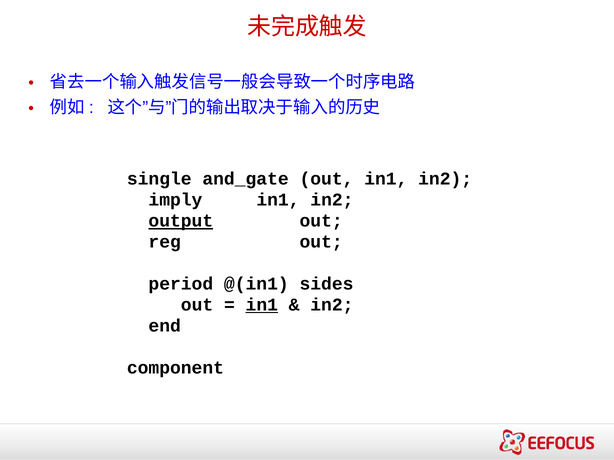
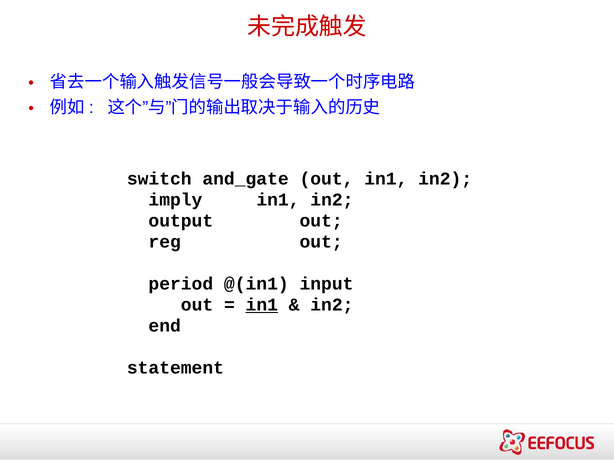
single: single -> switch (159, 179)
output underline: present -> none (181, 221)
sides: sides -> input (326, 284)
component: component -> statement (175, 368)
